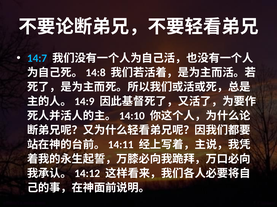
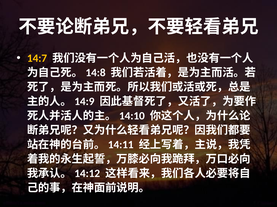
14:7 colour: light blue -> yellow (37, 58)
